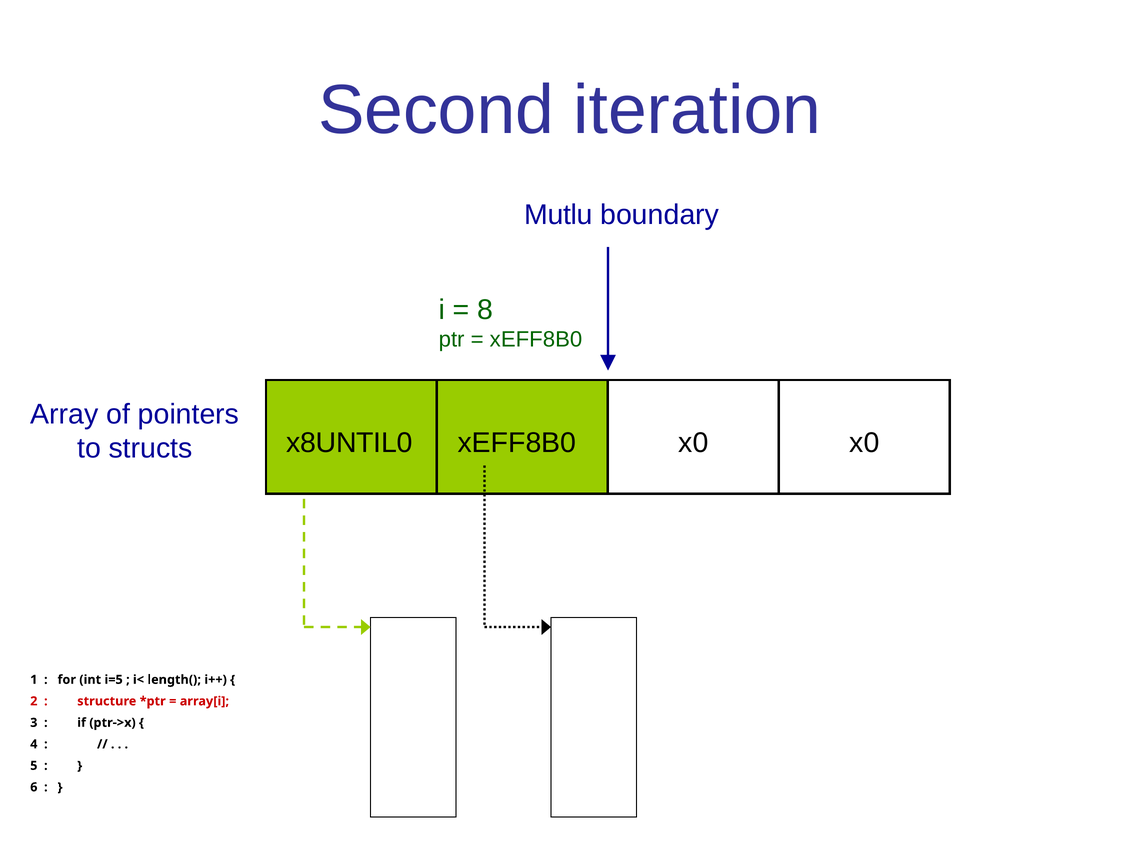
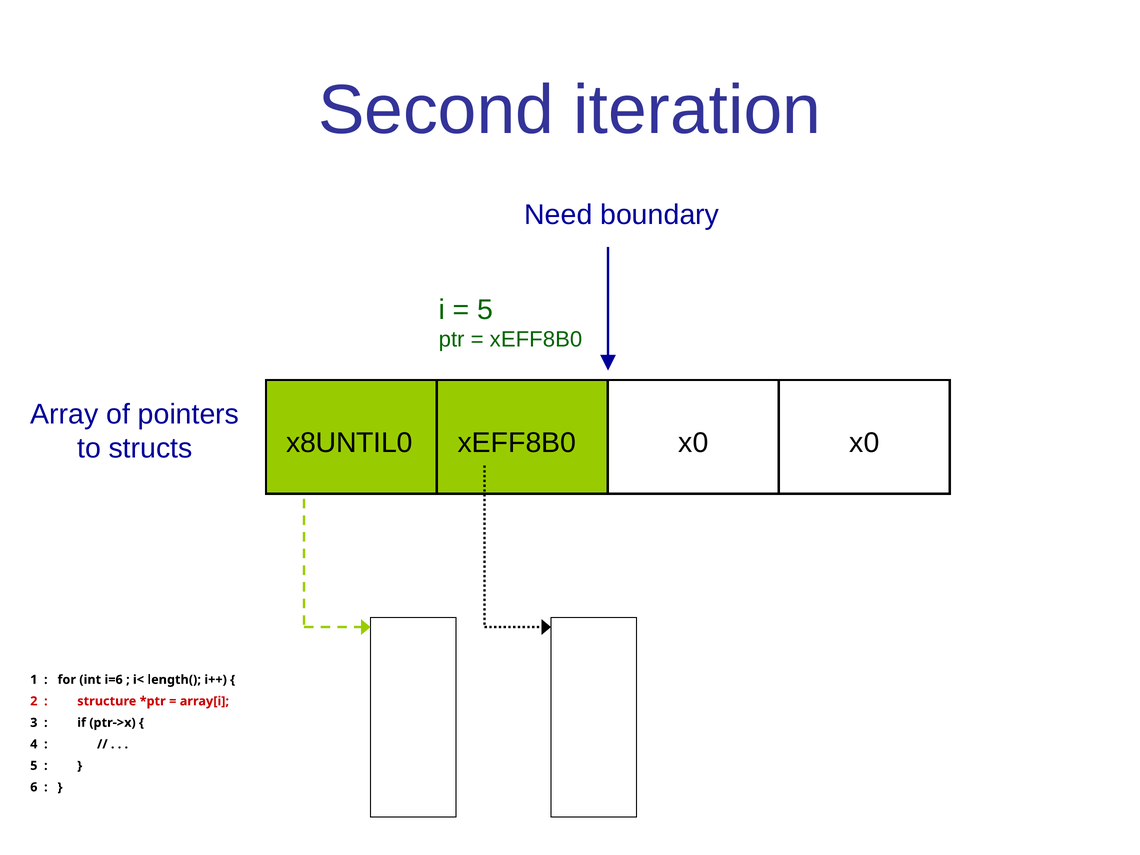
Mutlu: Mutlu -> Need (558, 215)
8: 8 -> 5 (485, 310)
i=5: i=5 -> i=6 (114, 680)
